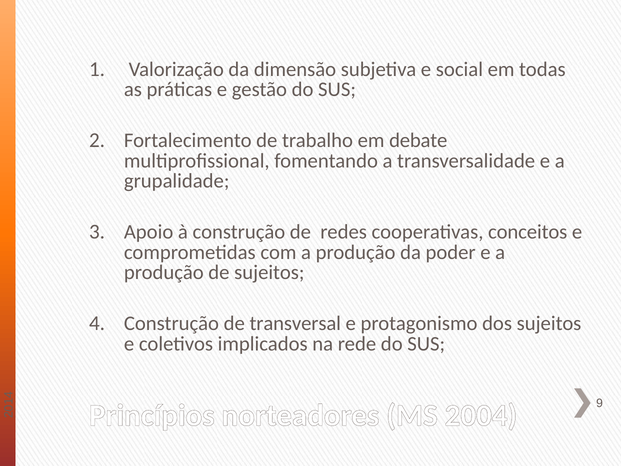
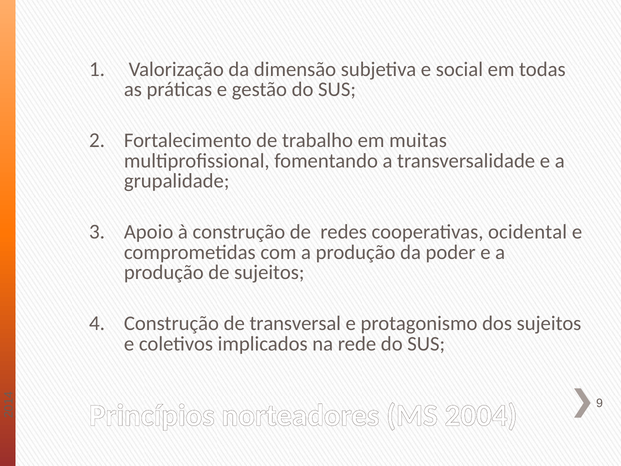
debate: debate -> muitas (418, 141)
conceitos: conceitos -> ocidental (528, 232)
